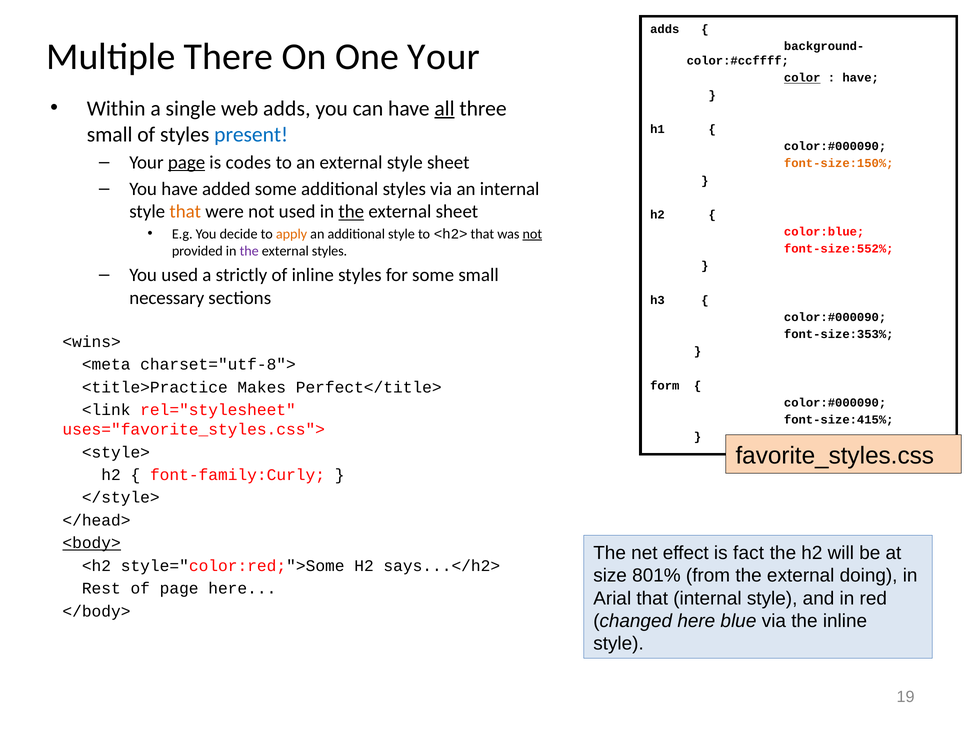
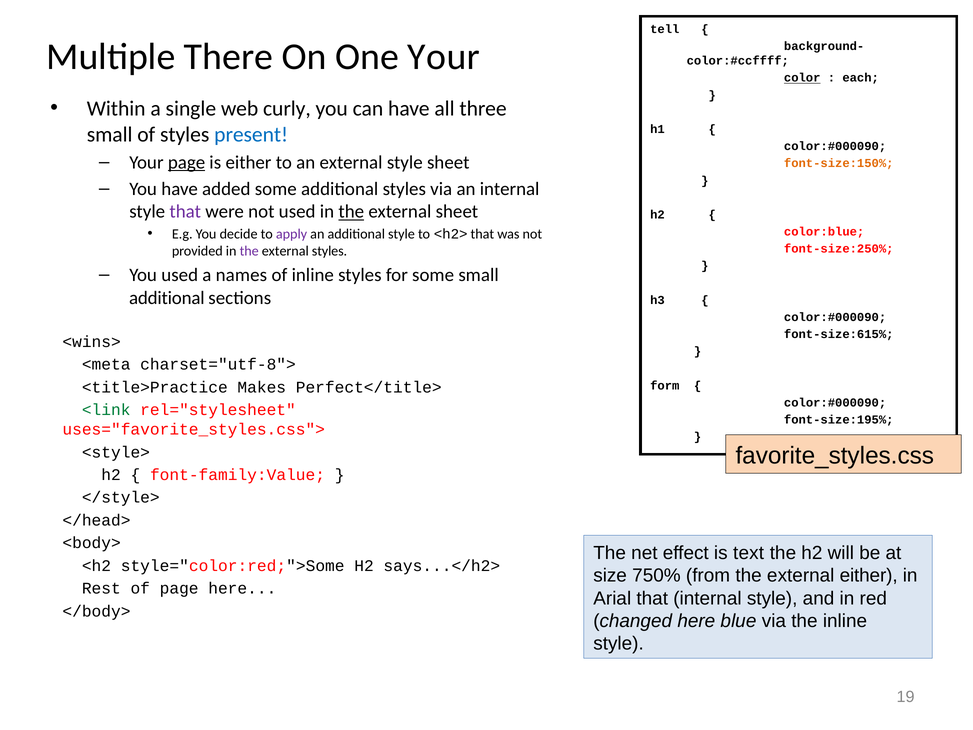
adds: adds -> tell (665, 29)
have: have -> each (861, 78)
web adds: adds -> curly (287, 109)
all underline: present -> none (444, 109)
is codes: codes -> either (249, 162)
that colour: orange -> purple (185, 212)
apply colour: orange -> purple (292, 234)
not underline: present -> none (532, 234)
font-size:552%: font-size:552% -> font-size:250% (839, 249)
strictly: strictly -> names (241, 275)
necessary: necessary -> additional (167, 298)
font-size:353%: font-size:353% -> font-size:615% (839, 334)
<link colour: black -> green (106, 410)
font-size:415%: font-size:415% -> font-size:195% (839, 420)
font-family:Curly: font-family:Curly -> font-family:Value (238, 475)
<body> underline: present -> none (92, 543)
fact: fact -> text (749, 553)
801%: 801% -> 750% (656, 575)
external doing: doing -> either (869, 575)
